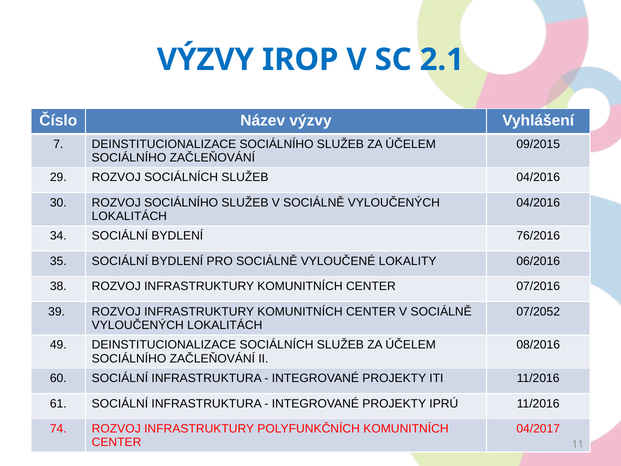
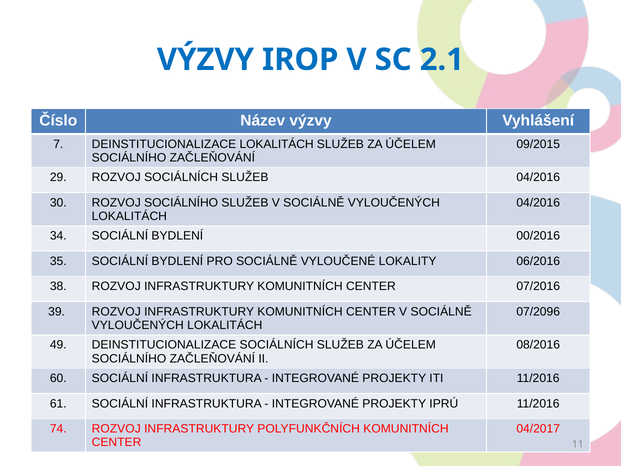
DEINSTITUCIONALIZACE SOCIÁLNÍHO: SOCIÁLNÍHO -> LOKALITÁCH (277, 144)
76/2016: 76/2016 -> 00/2016 (538, 236)
07/2052: 07/2052 -> 07/2096 (538, 311)
